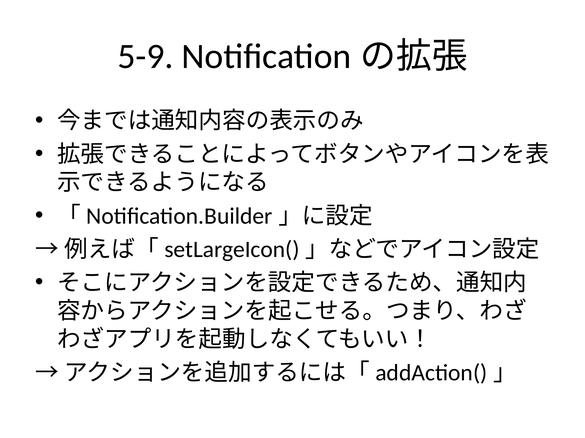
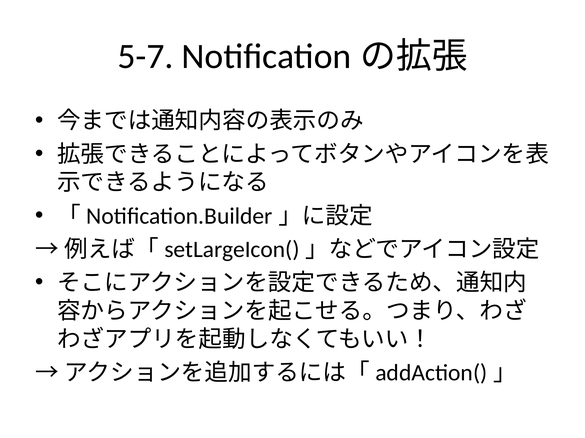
5-9: 5-9 -> 5-7 (145, 57)
